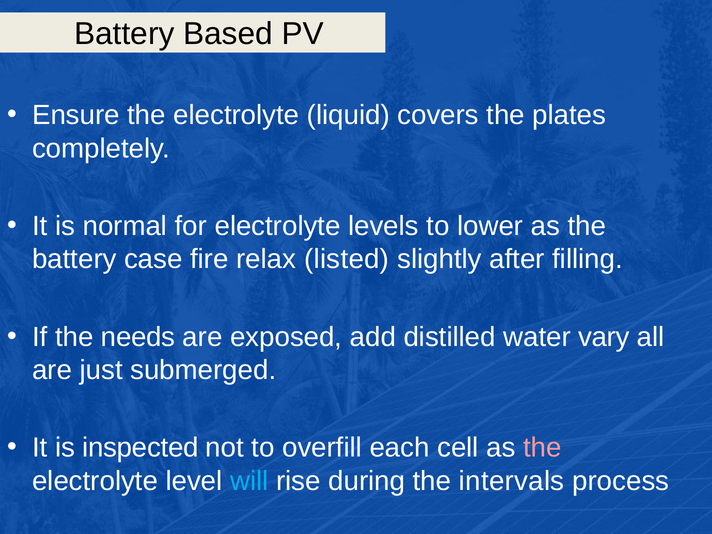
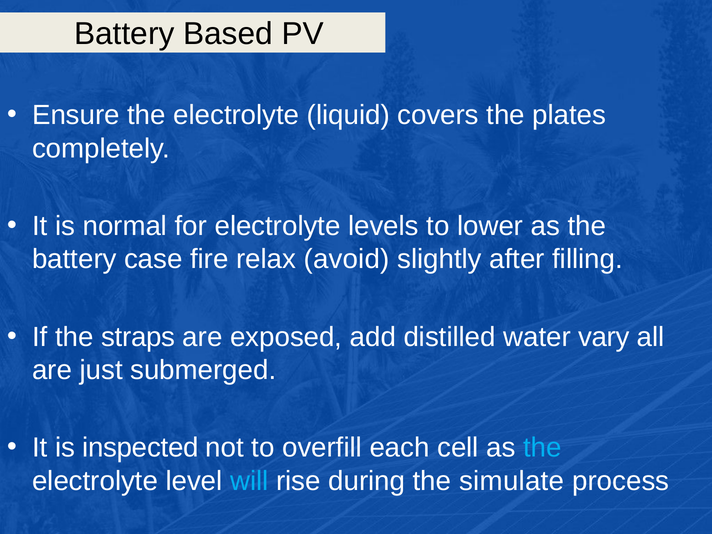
listed: listed -> avoid (347, 259)
needs: needs -> straps (138, 337)
the colour: pink -> light blue (542, 448)
intervals: intervals -> simulate (512, 481)
